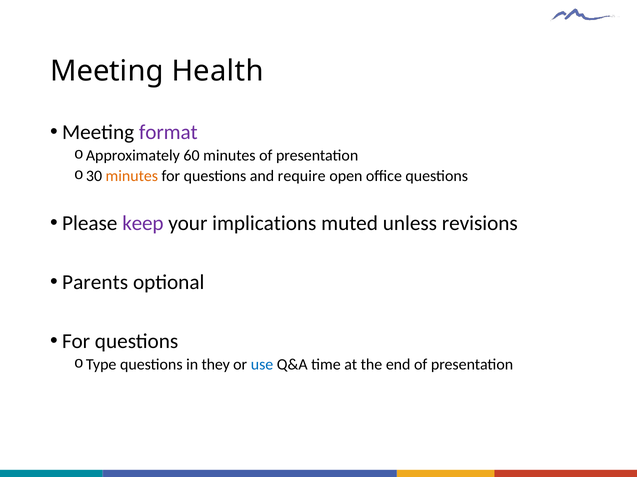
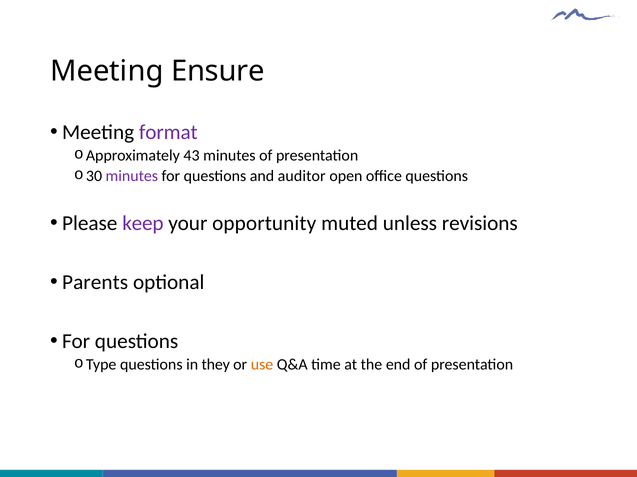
Health: Health -> Ensure (218, 71)
60: 60 -> 43 (192, 156)
minutes colour: orange -> purple (132, 176)
require: require -> auditor (302, 176)
implications: implications -> opportunity (264, 224)
use colour: blue -> orange (262, 365)
